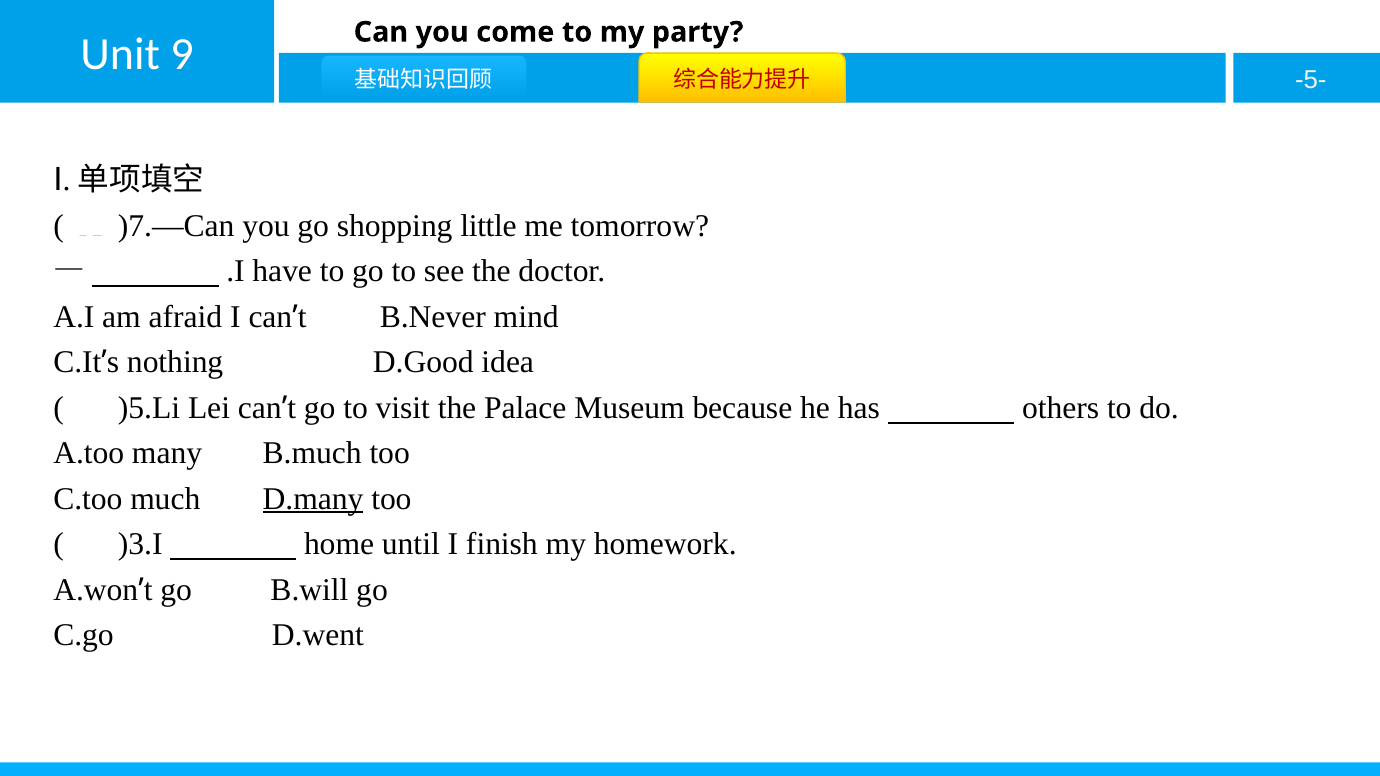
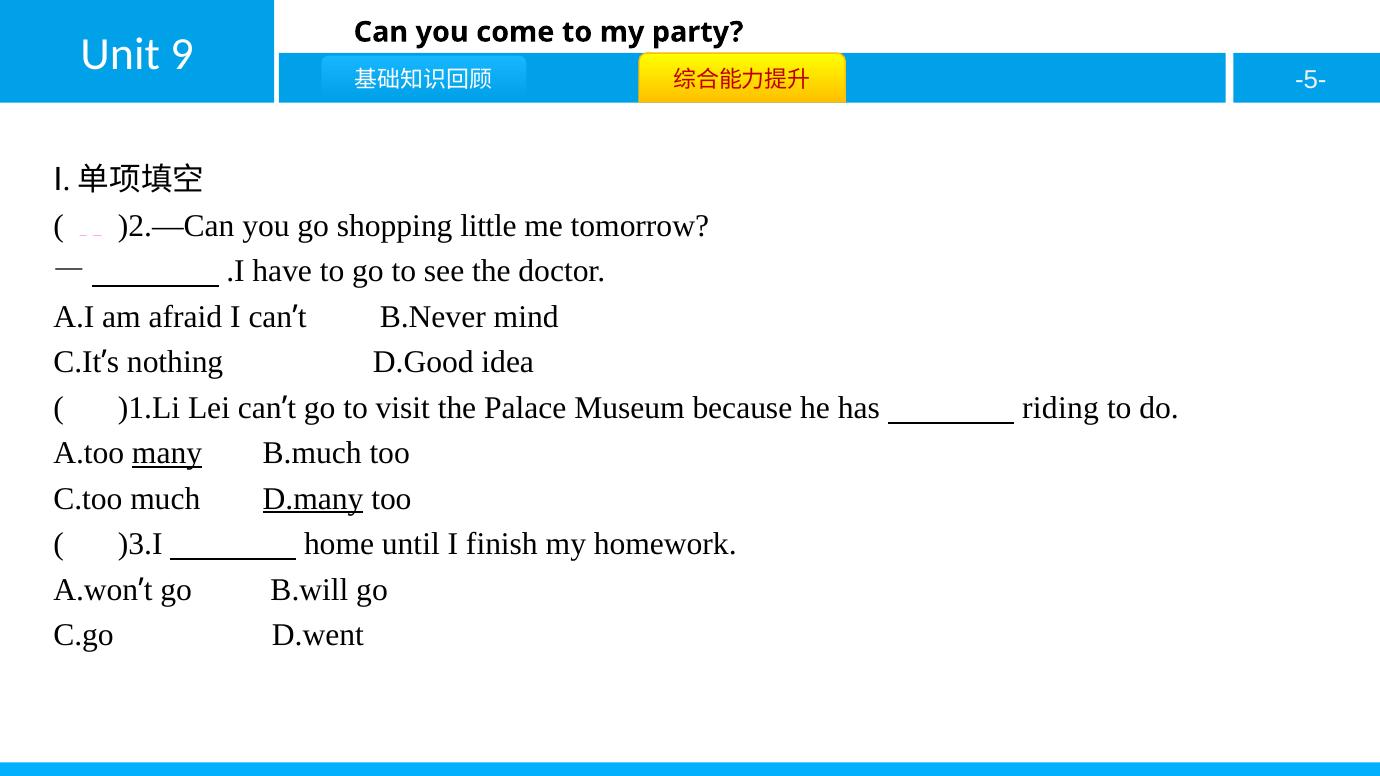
)7.—Can: )7.—Can -> )2.—Can (176, 226)
)5.Li: )5.Li -> )1.Li (149, 408)
others: others -> riding (1061, 408)
many underline: none -> present (167, 453)
